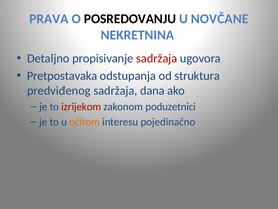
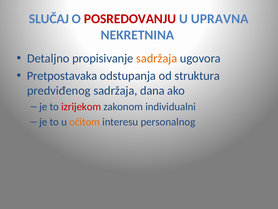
PRAVA: PRAVA -> SLUČAJ (49, 19)
POSREDOVANJU colour: black -> red (130, 19)
NOVČANE: NOVČANE -> UPRAVNA (220, 19)
sadržaja colour: red -> orange (157, 58)
poduzetnici: poduzetnici -> individualni (171, 106)
pojedinačno: pojedinačno -> personalnog (168, 122)
